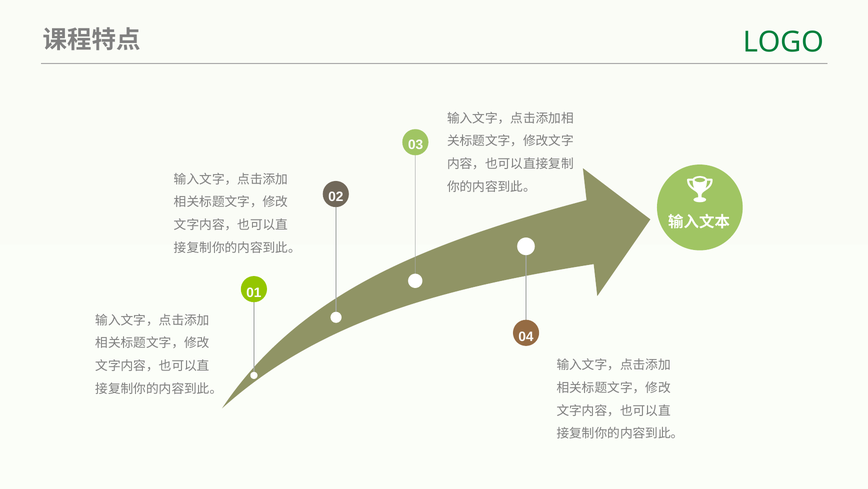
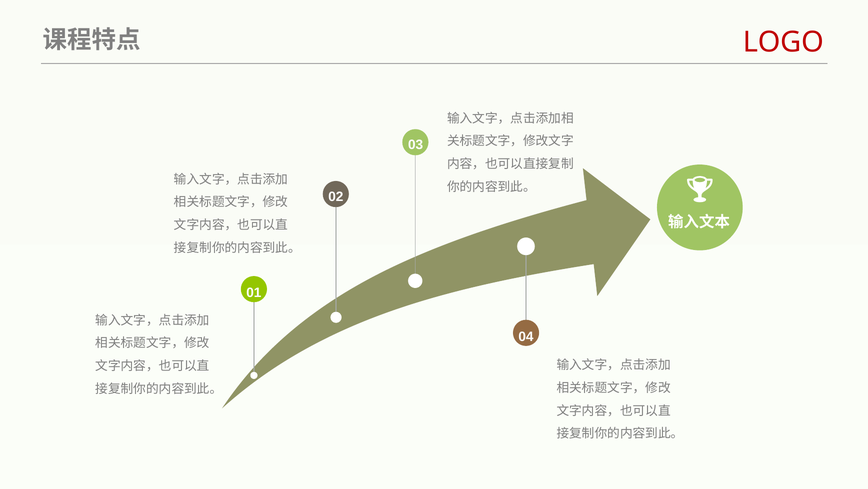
LOGO colour: green -> red (783, 42)
